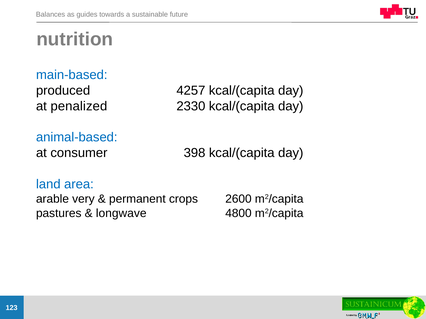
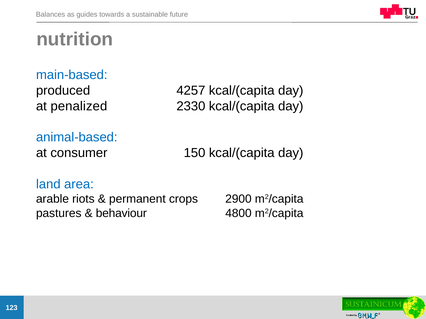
398: 398 -> 150 (195, 153)
very: very -> riots (83, 199)
2600: 2600 -> 2900 (238, 199)
longwave: longwave -> behaviour (121, 213)
